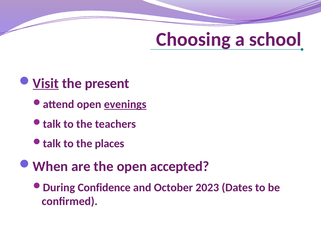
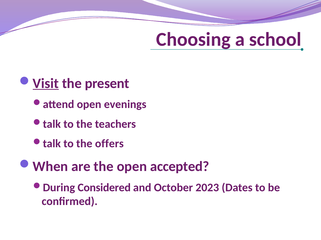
evenings underline: present -> none (125, 105)
places: places -> offers (109, 144)
Confidence: Confidence -> Considered (104, 188)
